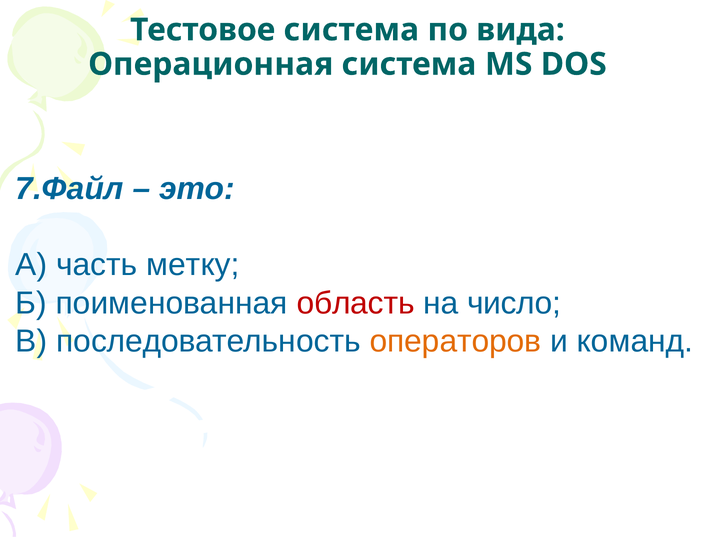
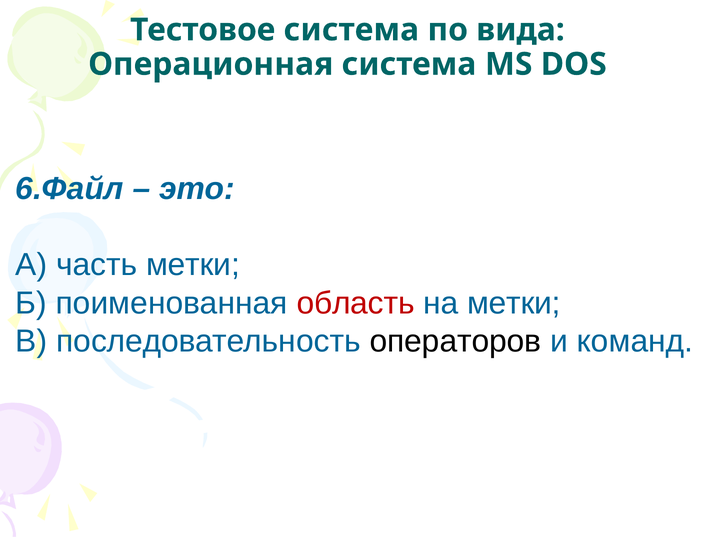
7.Файл: 7.Файл -> 6.Файл (70, 189)
часть метку: метку -> метки (193, 265)
на число: число -> метки (514, 303)
операторов colour: orange -> black (456, 341)
